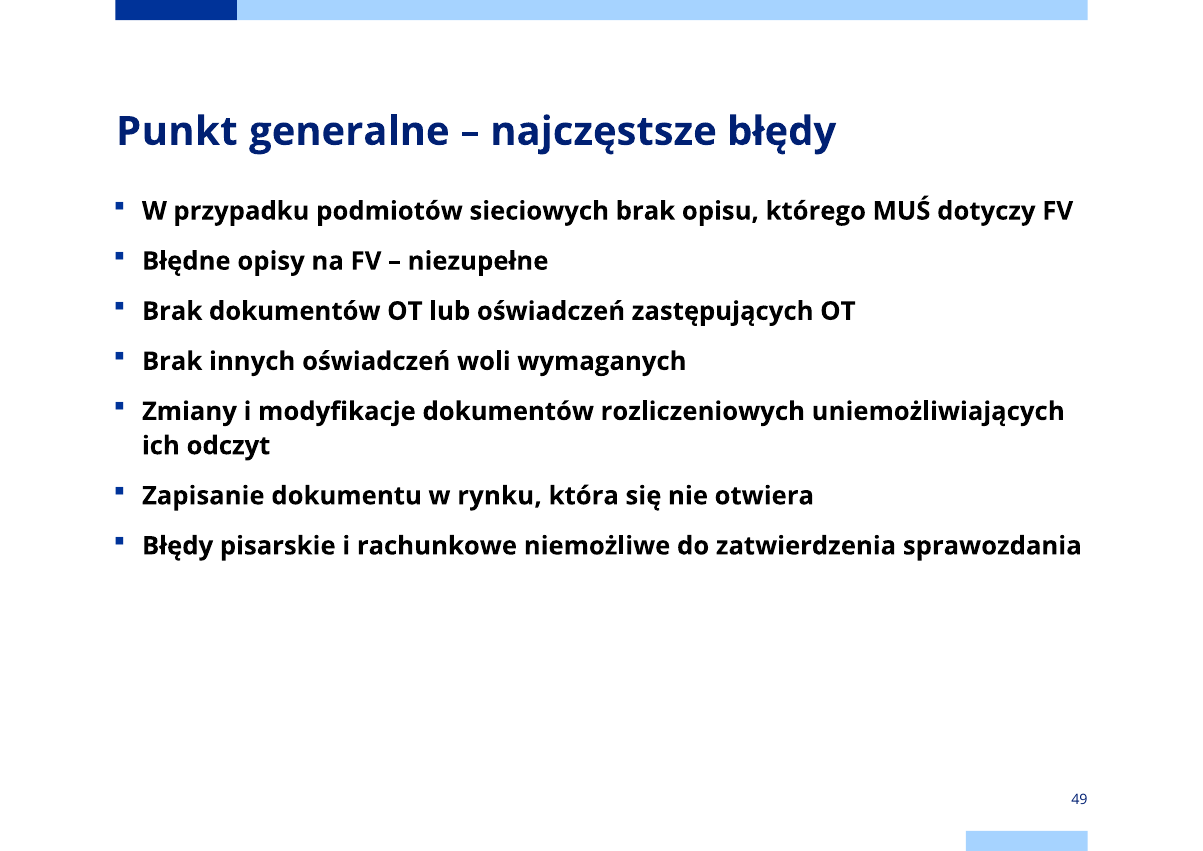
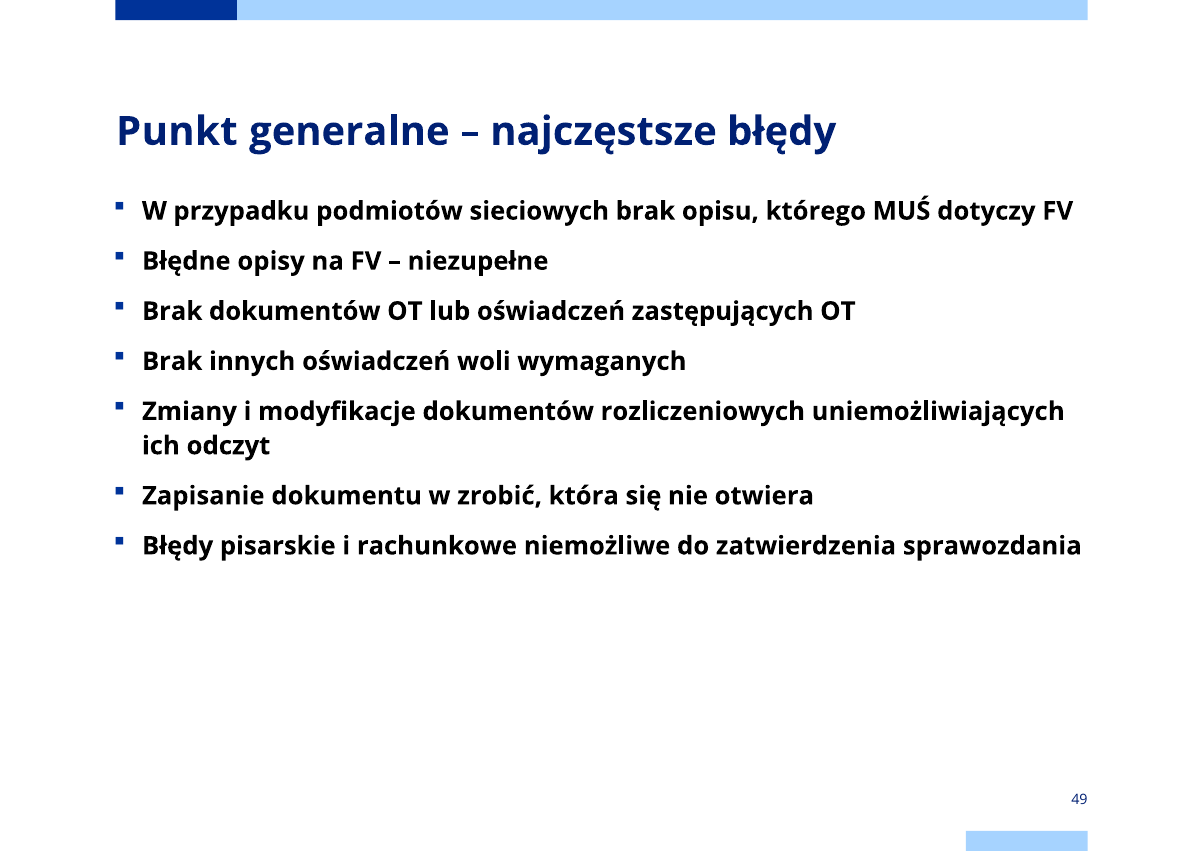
rynku: rynku -> zrobić (500, 496)
